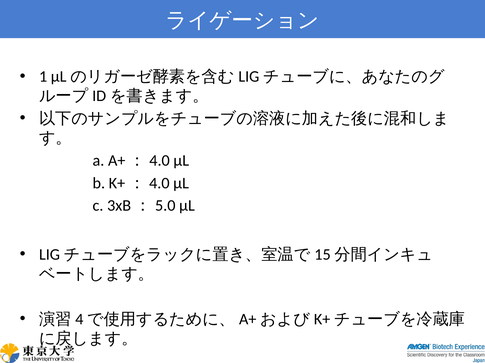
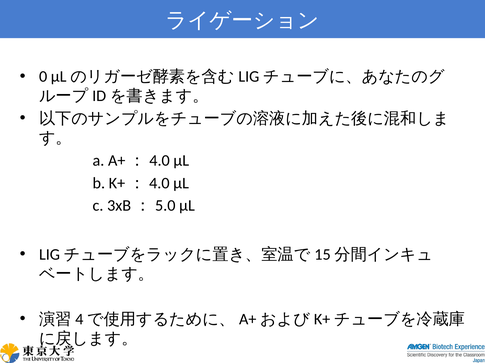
1: 1 -> 0 (43, 77)
